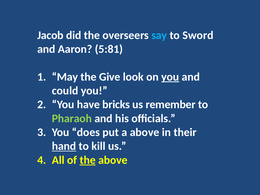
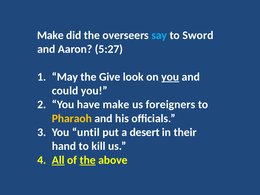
Jacob: Jacob -> Make (50, 35)
5:81: 5:81 -> 5:27 (109, 49)
have bricks: bricks -> make (116, 105)
remember: remember -> foreigners (170, 105)
Pharaoh colour: light green -> yellow (72, 118)
does: does -> until (86, 132)
a above: above -> desert (145, 132)
hand underline: present -> none (64, 146)
All underline: none -> present (58, 160)
